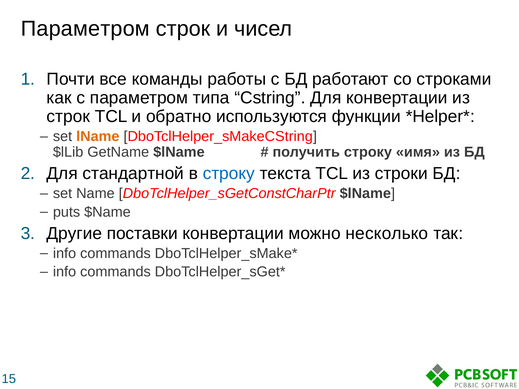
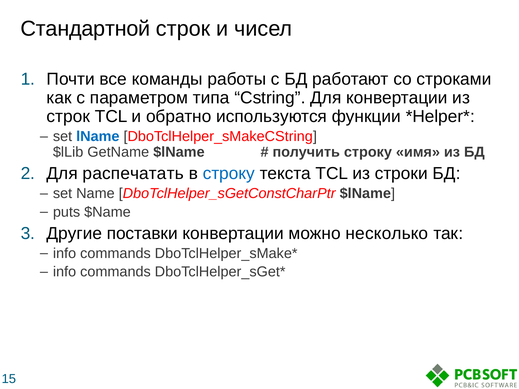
Параметром: Параметром -> Стандартной (85, 29)
lName colour: orange -> blue (98, 137)
стандартной: стандартной -> распечатать (133, 174)
